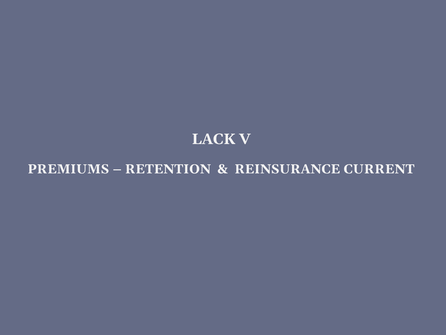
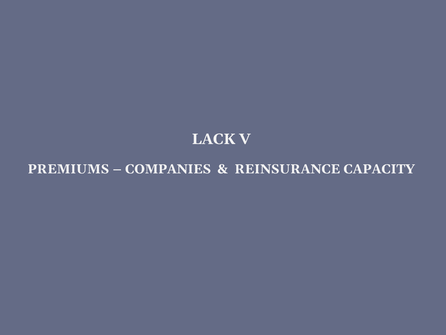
RETENTION: RETENTION -> COMPANIES (168, 169)
CURRENT: CURRENT -> CAPACITY (379, 169)
